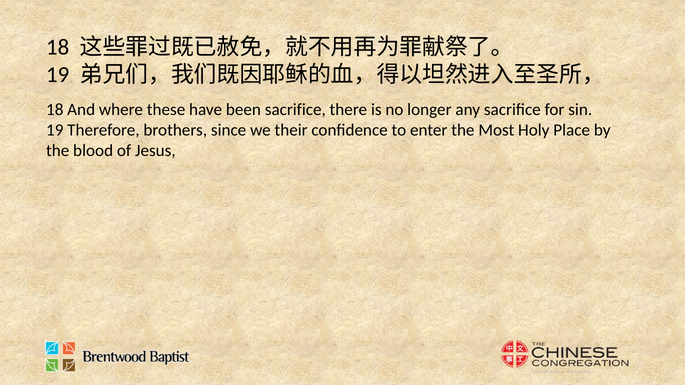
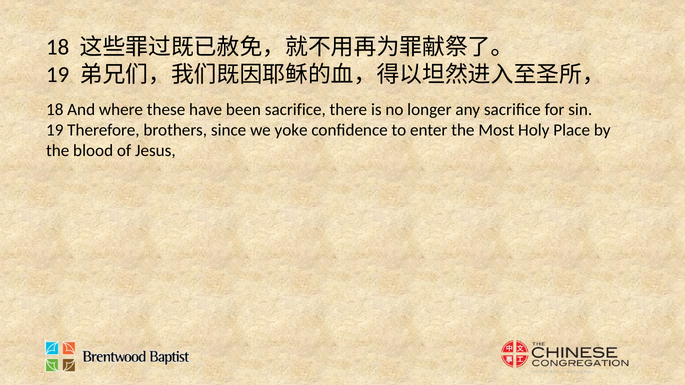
their: their -> yoke (291, 130)
